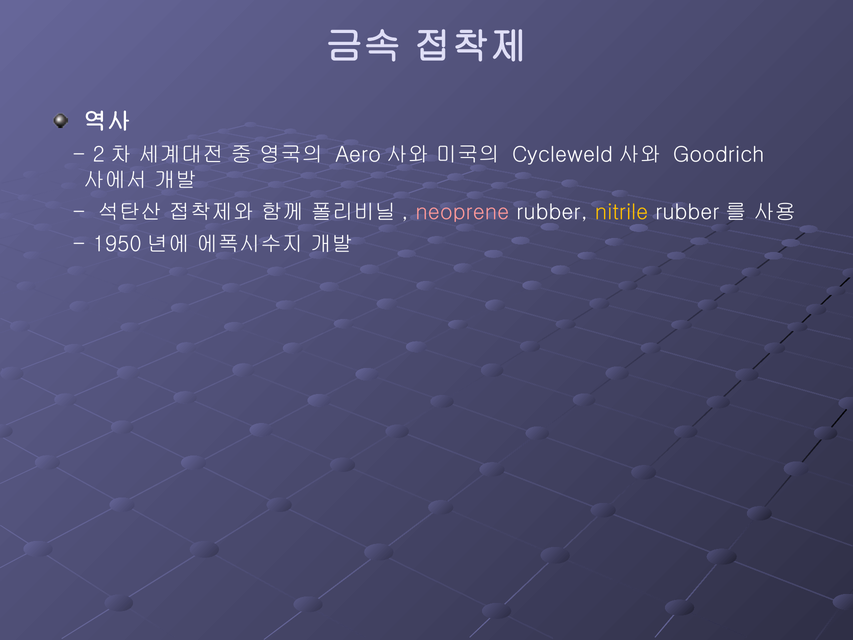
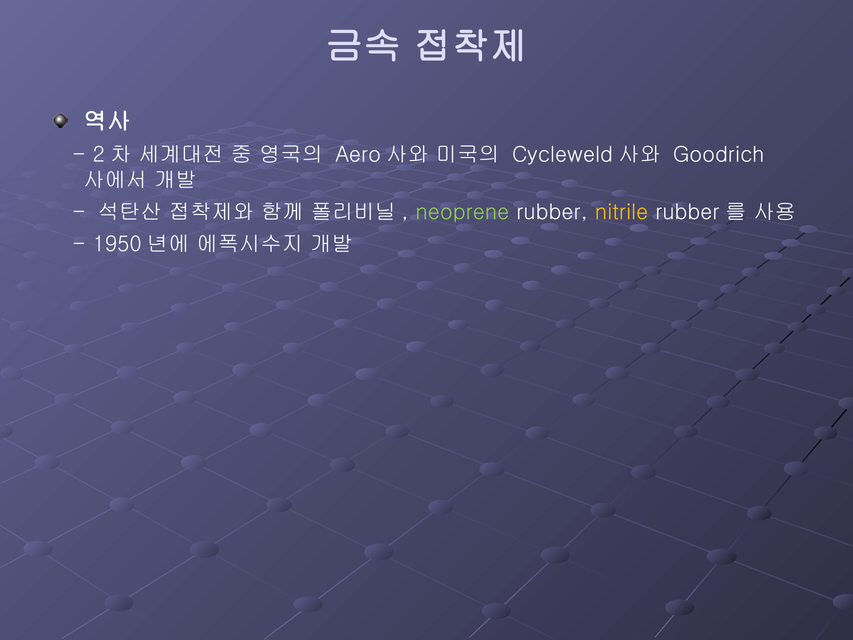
neoprene colour: pink -> light green (462, 212)
